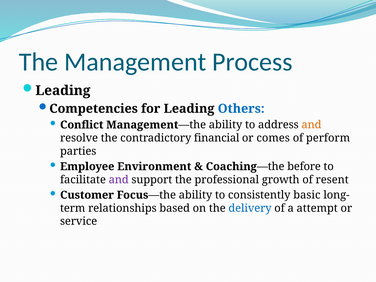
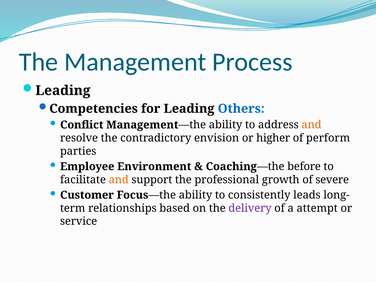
financial: financial -> envision (217, 138)
comes: comes -> higher (273, 138)
and colour: purple -> orange (119, 180)
resent: resent -> severe (332, 180)
basic: basic -> leads (307, 195)
delivery colour: blue -> purple (250, 208)
